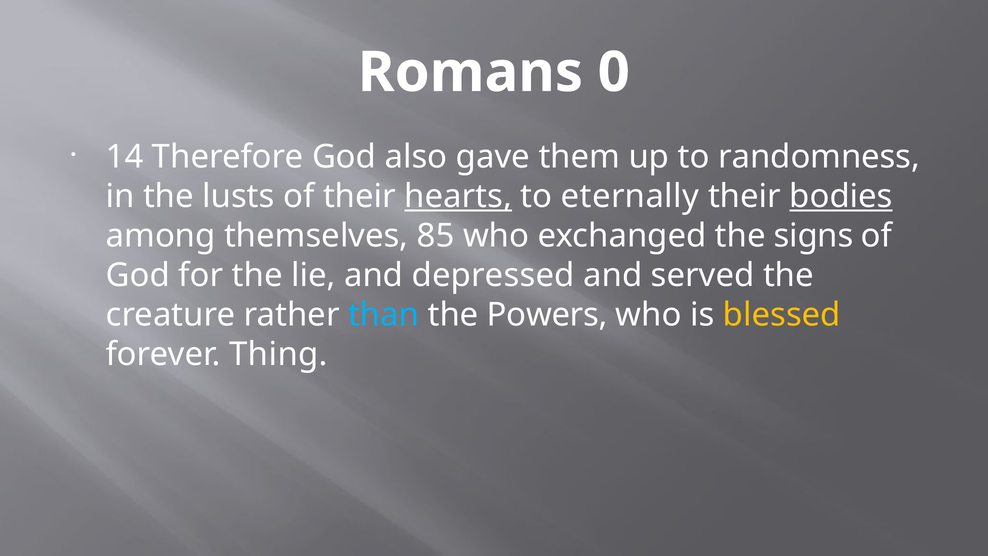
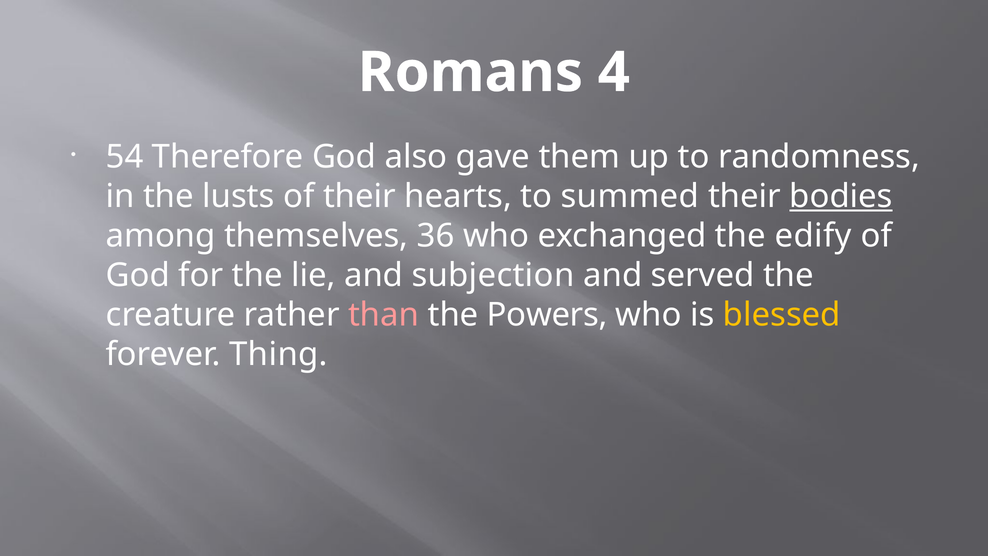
0: 0 -> 4 (614, 72)
14: 14 -> 54 (125, 157)
hearts underline: present -> none (458, 196)
eternally: eternally -> summed (630, 196)
85: 85 -> 36 (436, 236)
signs: signs -> edify (813, 236)
depressed: depressed -> subjection (493, 275)
than colour: light blue -> pink (384, 315)
